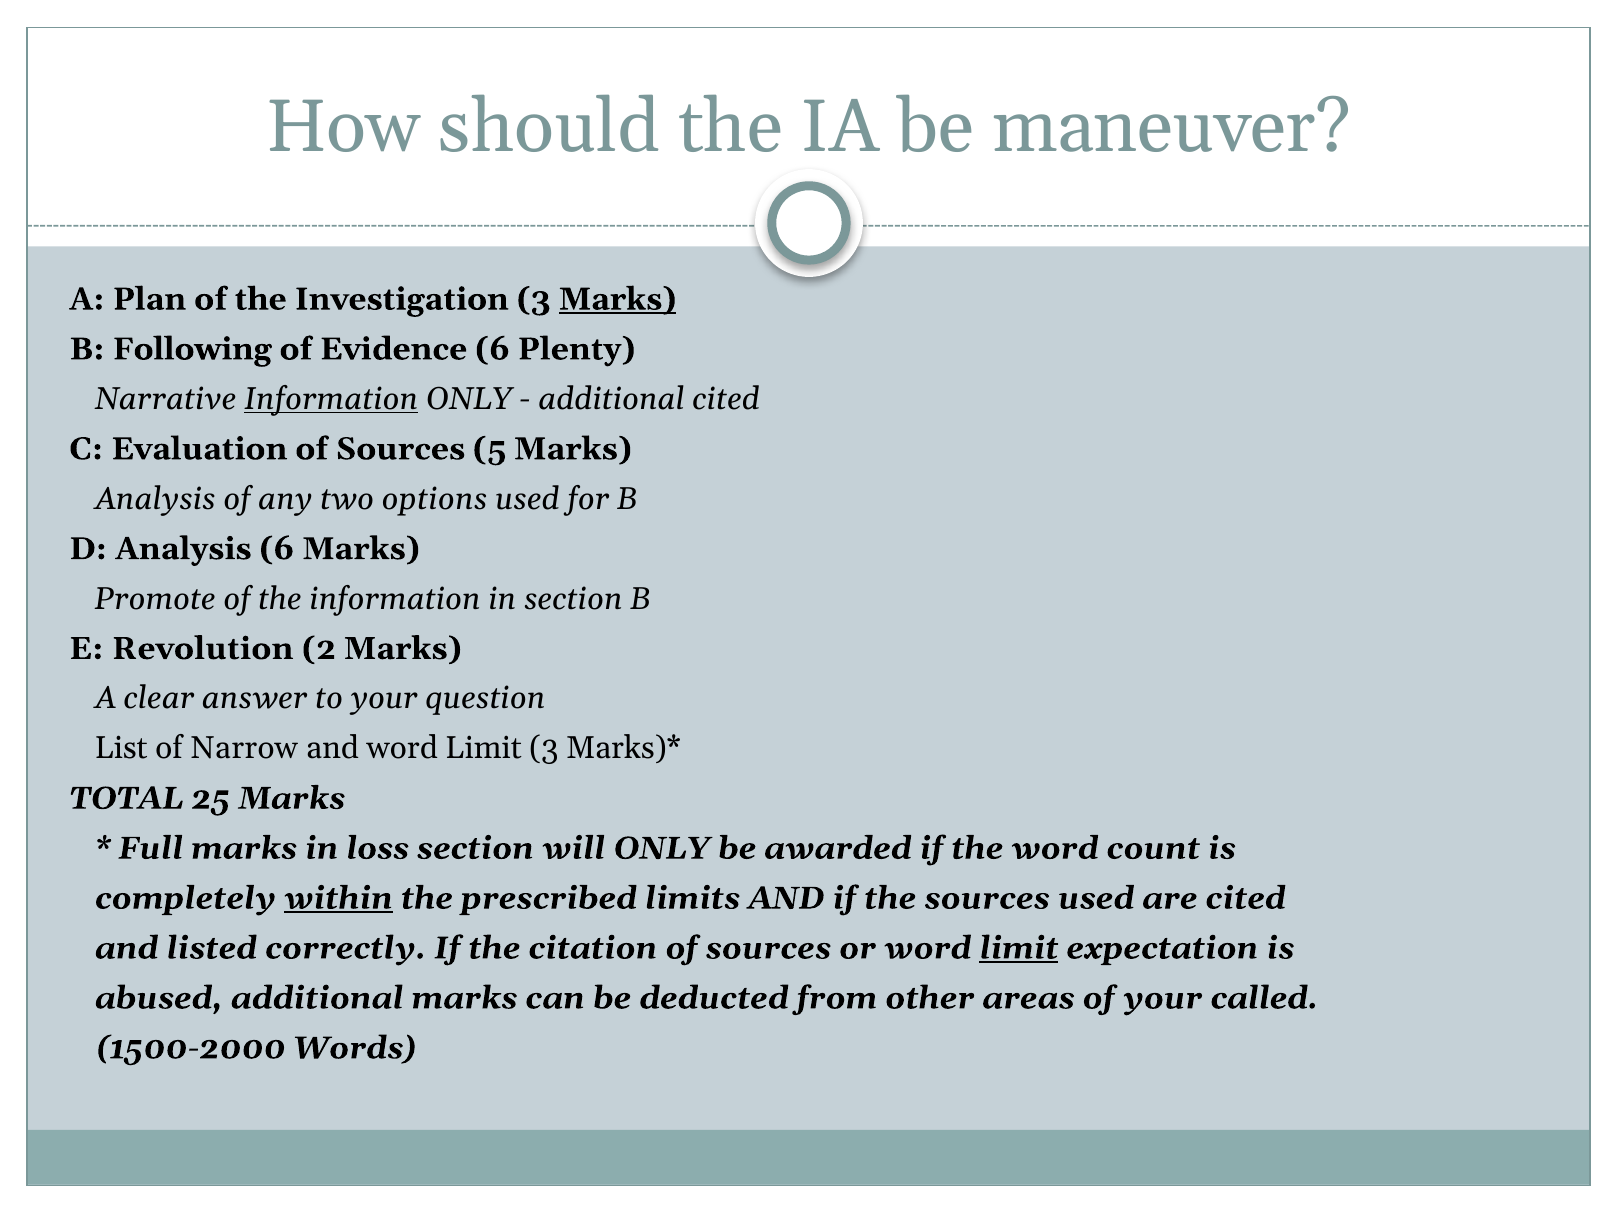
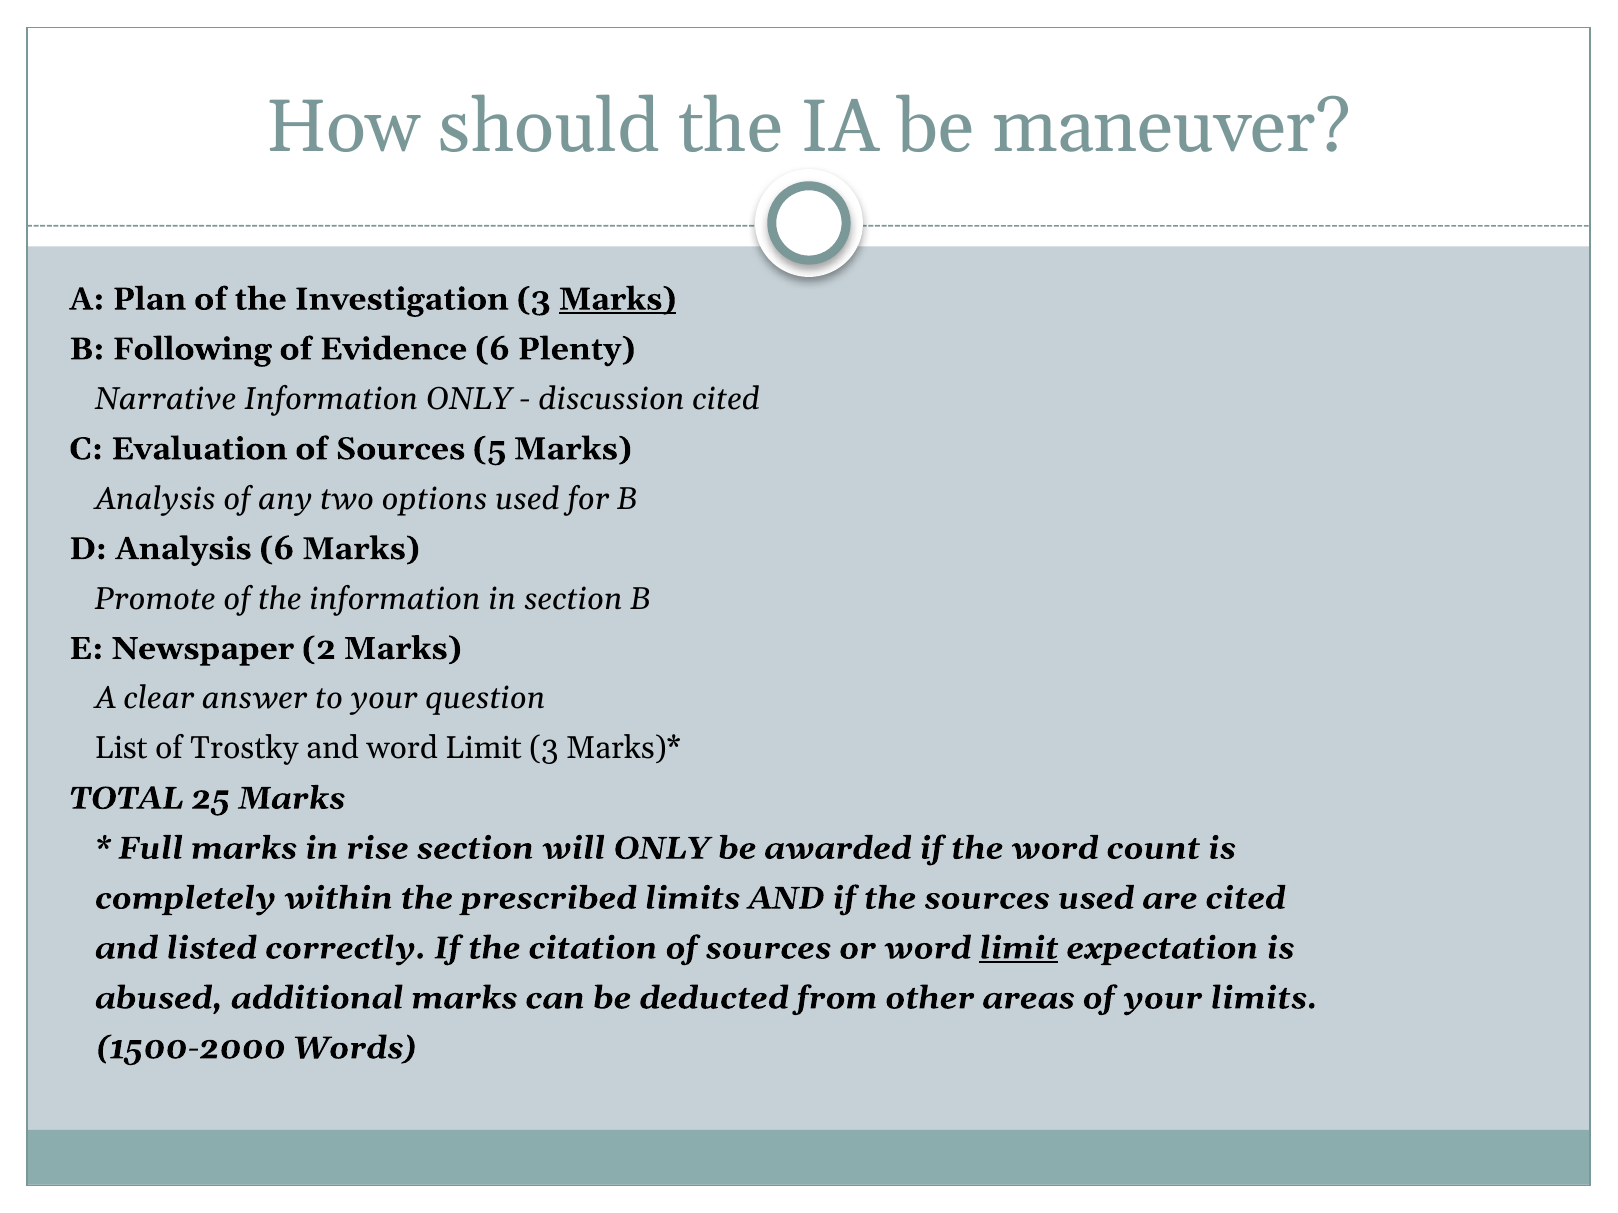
Information underline: present -> none (331, 399)
additional: additional -> discussion (611, 399)
Revolution: Revolution -> Newspaper (203, 649)
Narrow: Narrow -> Trostky (244, 749)
loss: loss -> rise (377, 849)
within underline: present -> none (338, 899)
your called: called -> limits (1264, 998)
